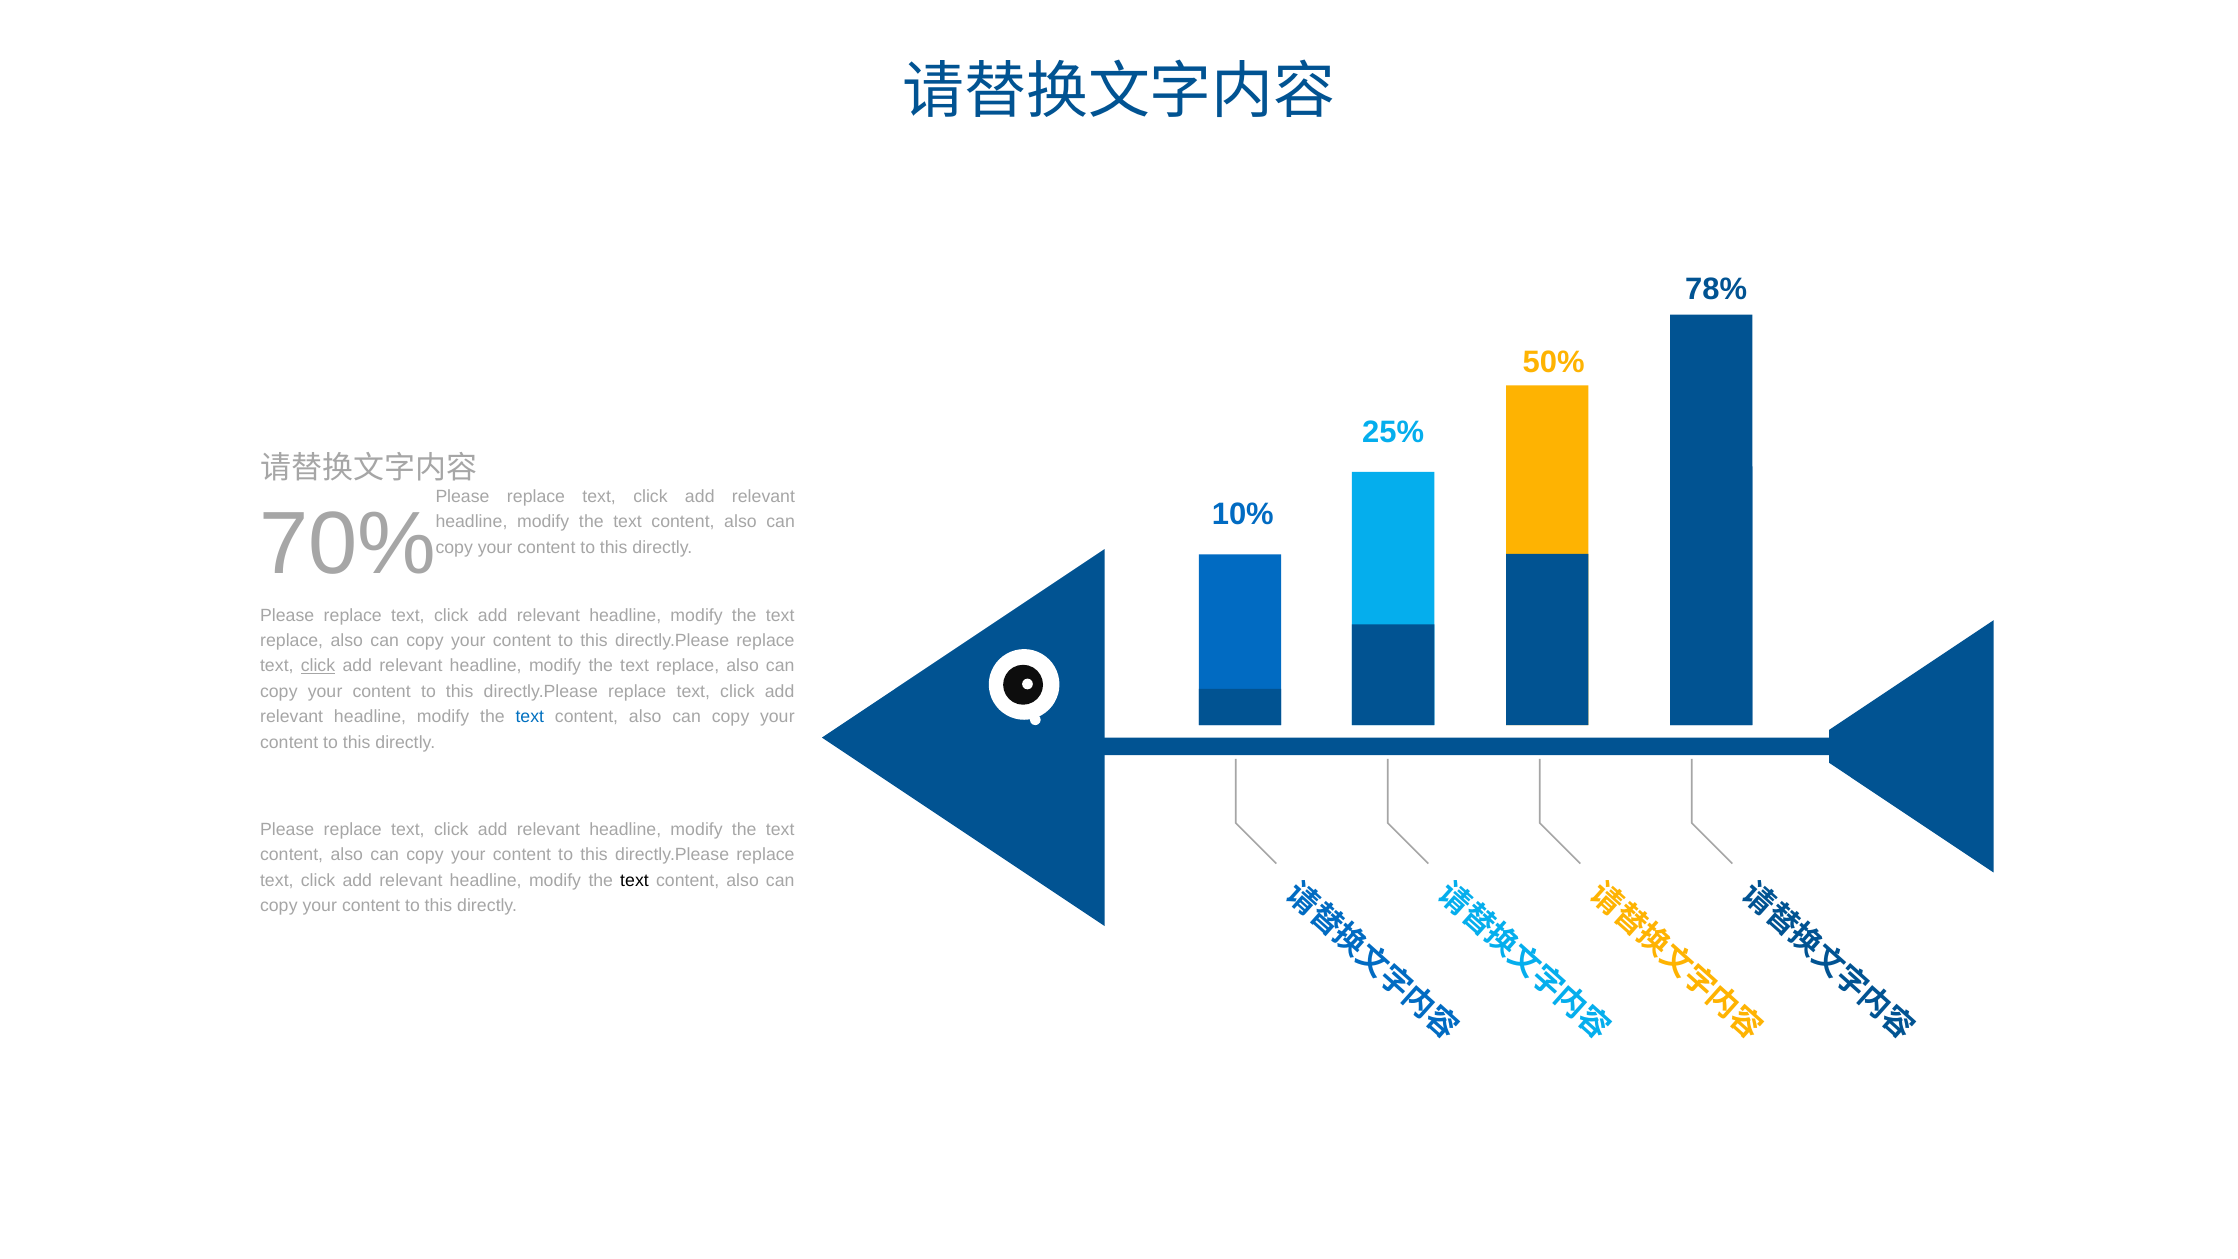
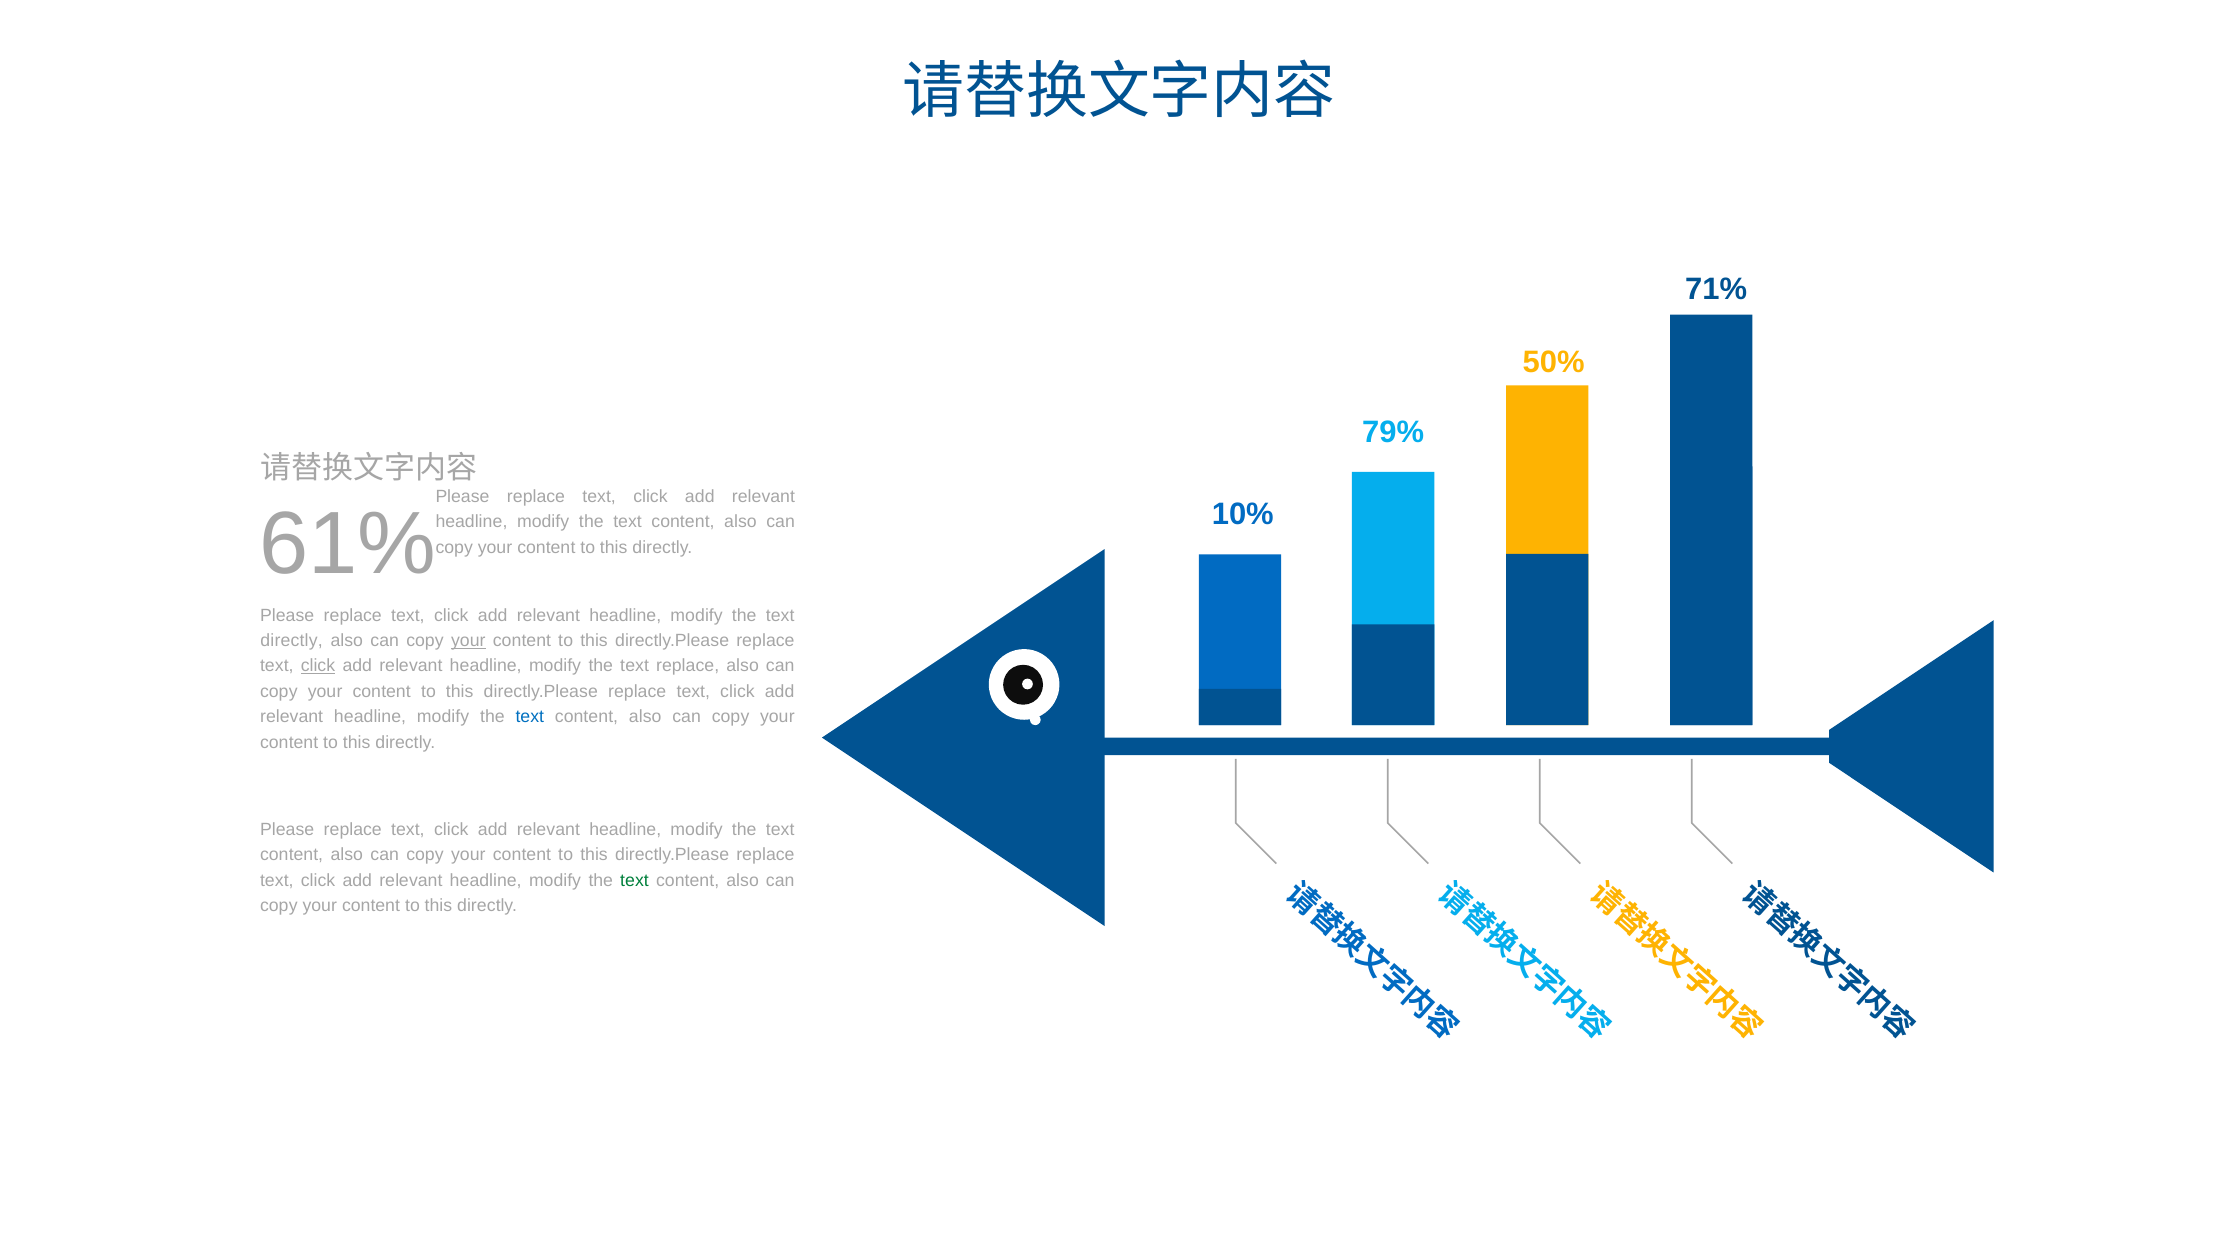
78%: 78% -> 71% (1716, 289)
25%: 25% -> 79% (1393, 432)
70%: 70% -> 61% (348, 544)
replace: replace -> directly (292, 641)
your underline: none -> present (468, 641)
text colour: black -> green (635, 880)
